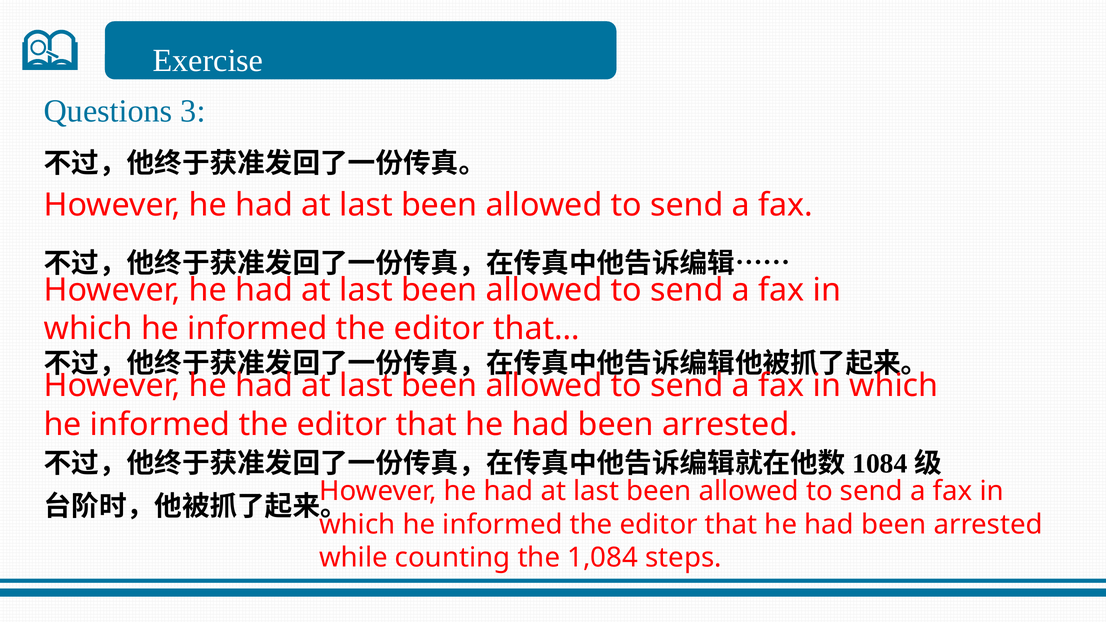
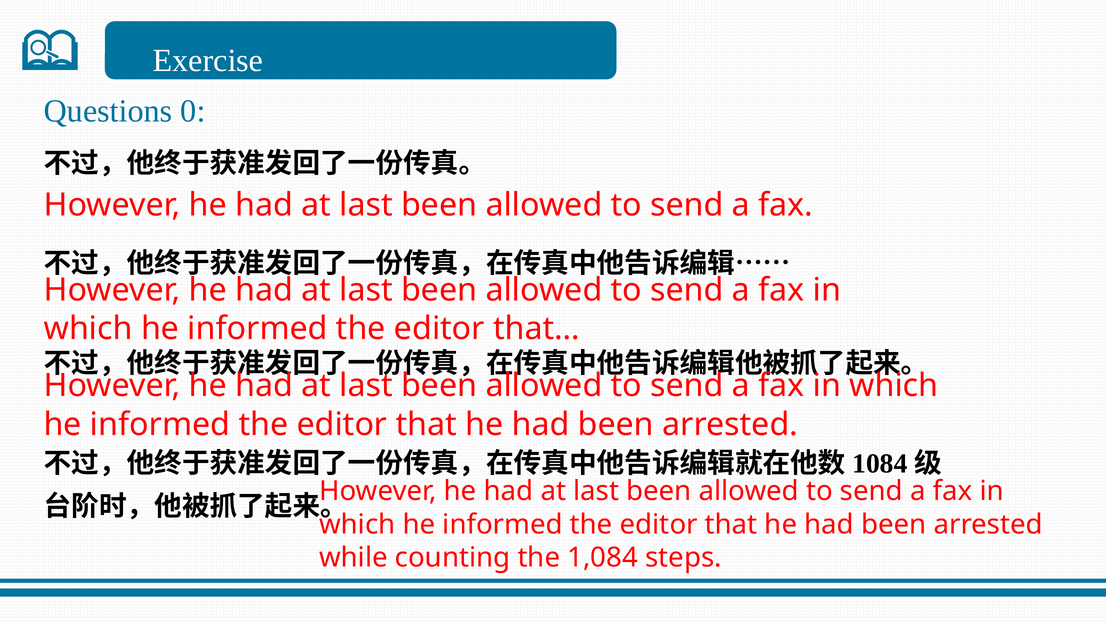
3: 3 -> 0 (193, 111)
